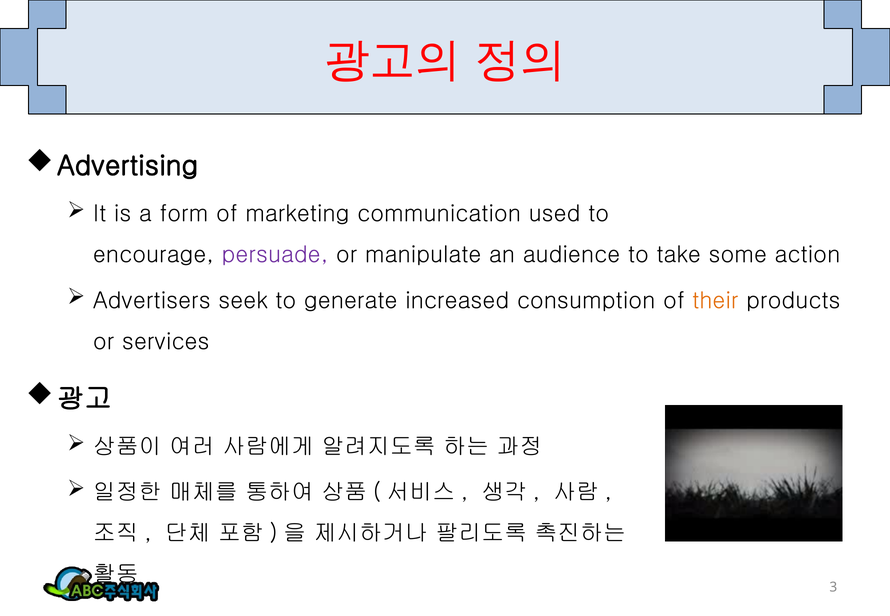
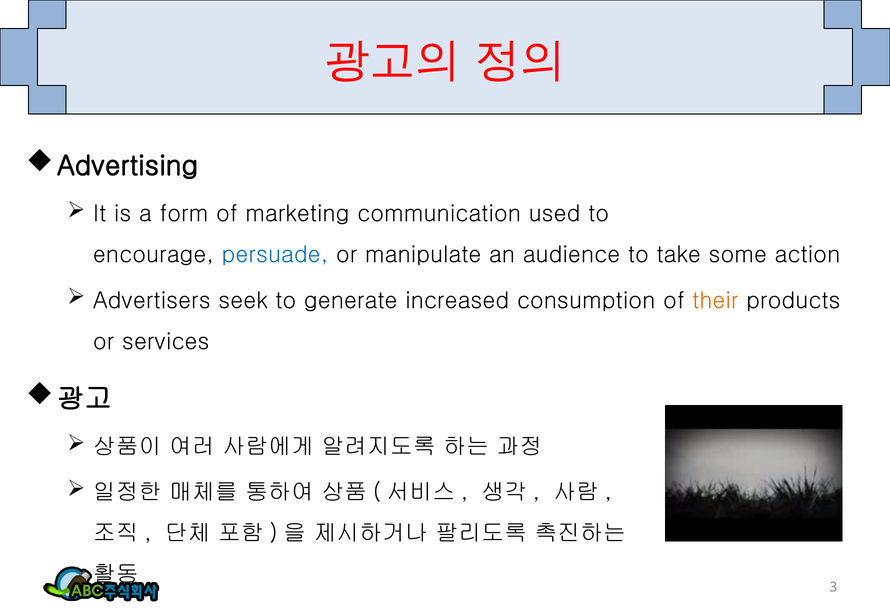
persuade colour: purple -> blue (275, 255)
